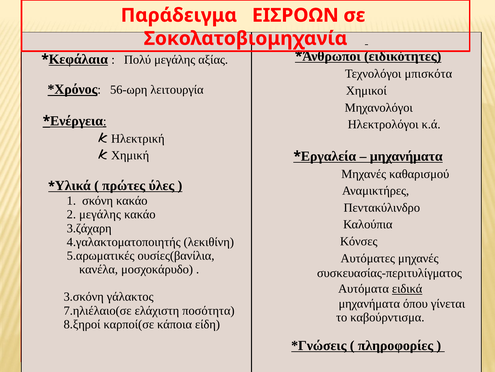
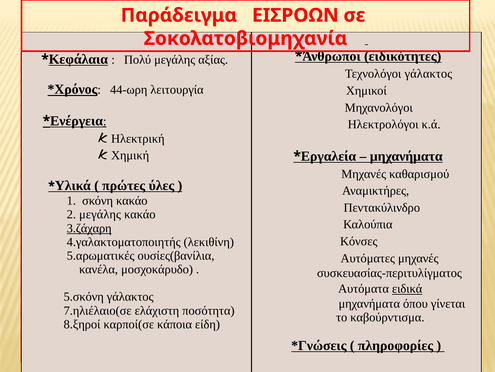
Τεχνολόγοι μπισκότα: μπισκότα -> γάλακτος (428, 74)
56-ωρη: 56-ωρη -> 44-ωρη (129, 90)
3.ζάχαρη underline: none -> present (89, 228)
3.σκόνη: 3.σκόνη -> 5.σκόνη (84, 296)
